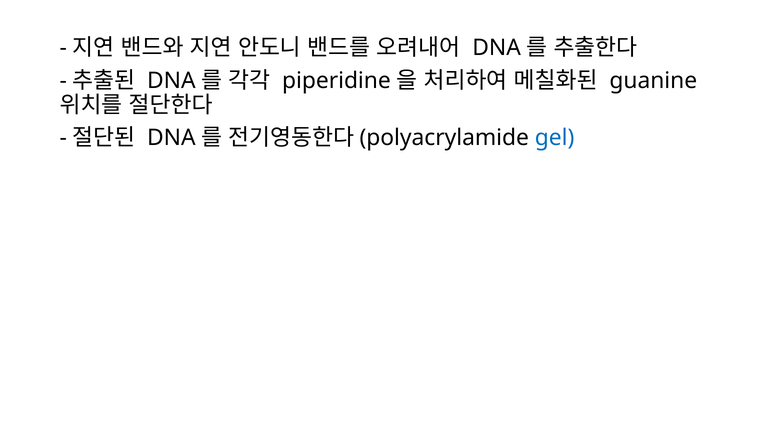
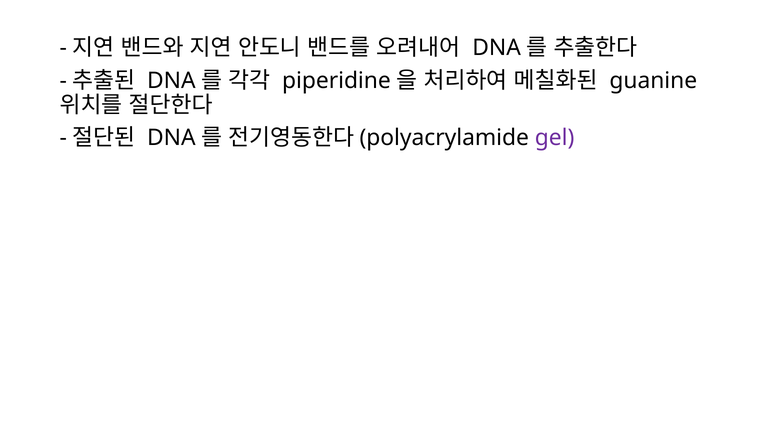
gel colour: blue -> purple (555, 138)
